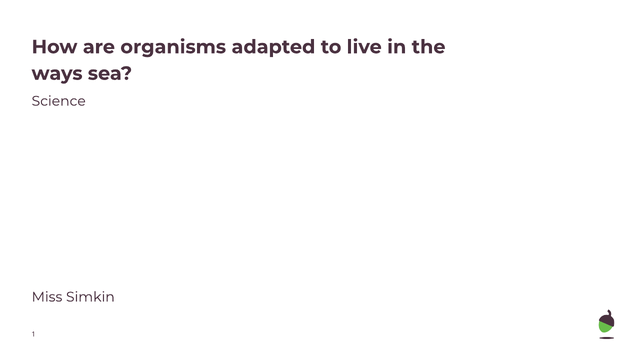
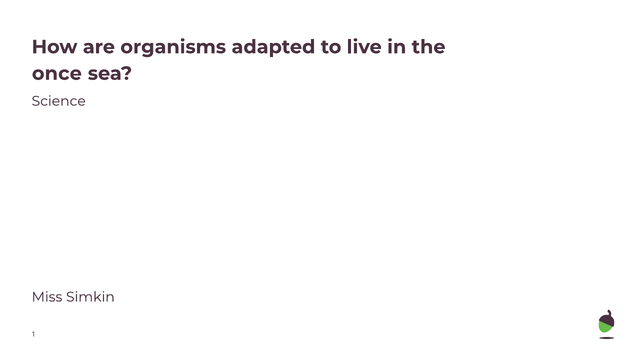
ways: ways -> once (57, 73)
